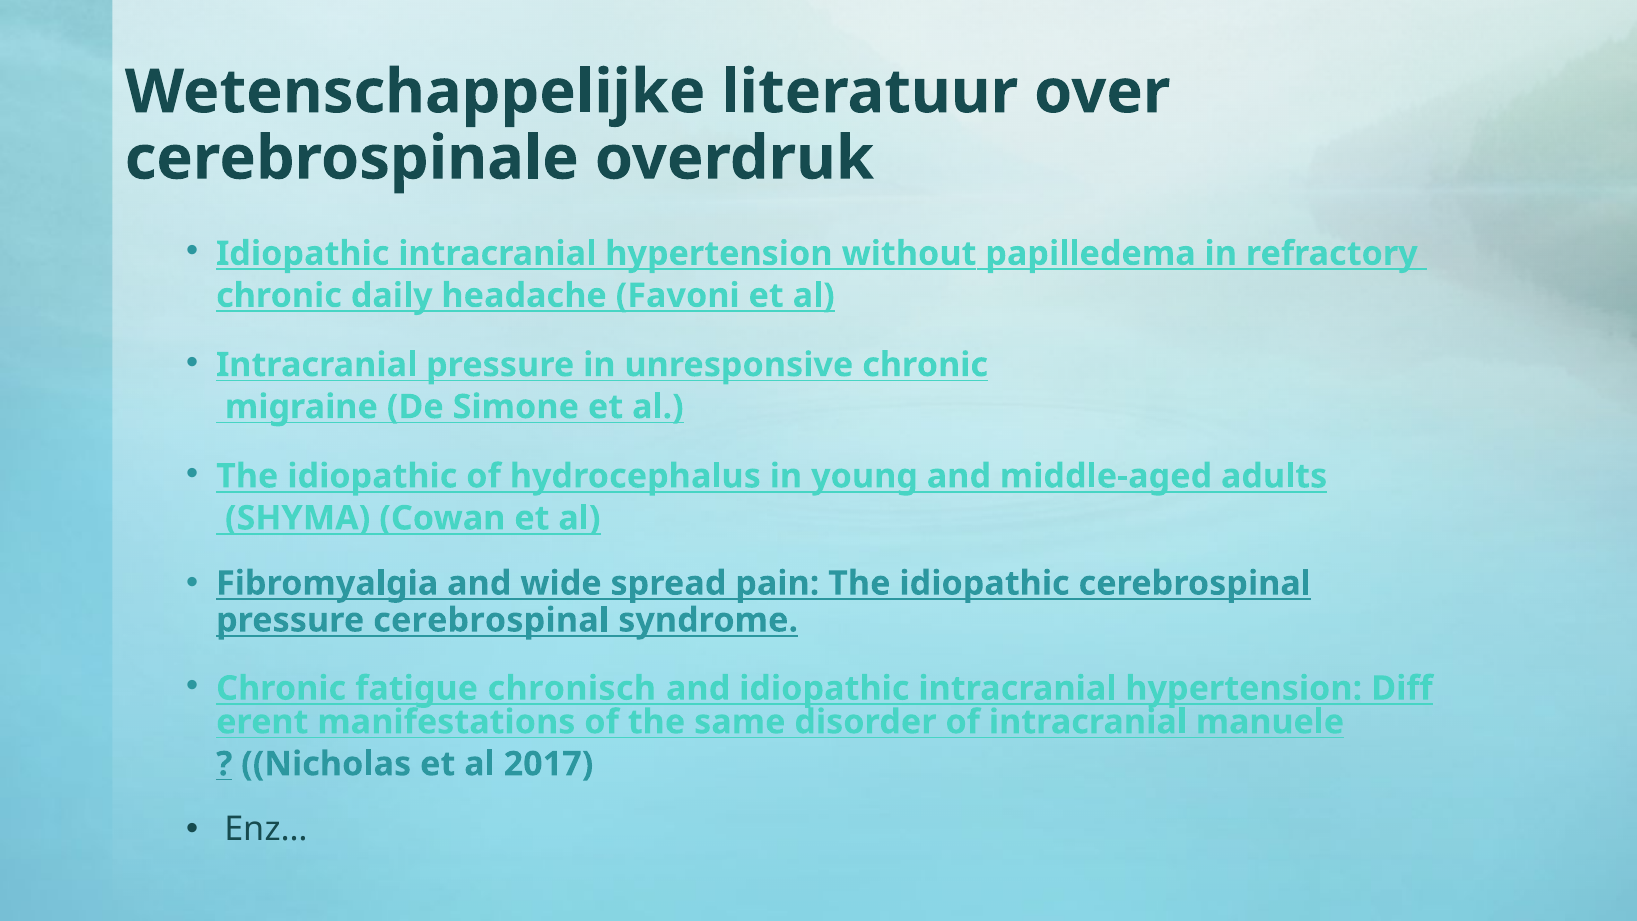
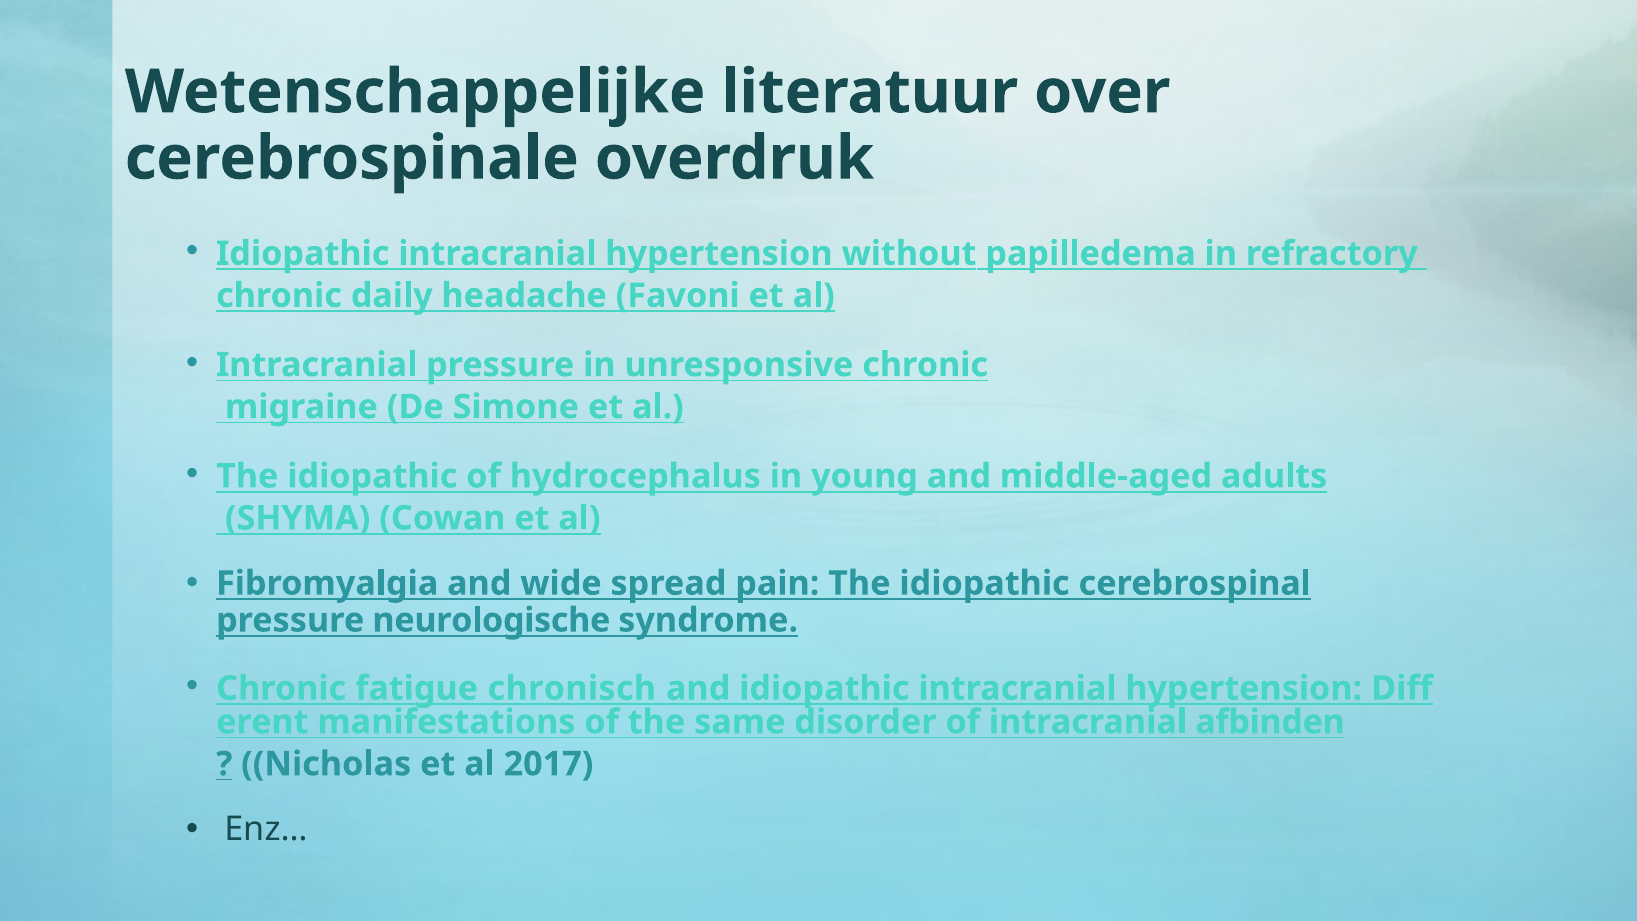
pressure cerebrospinal: cerebrospinal -> neurologische (491, 620)
manuele: manuele -> afbinden (1270, 722)
